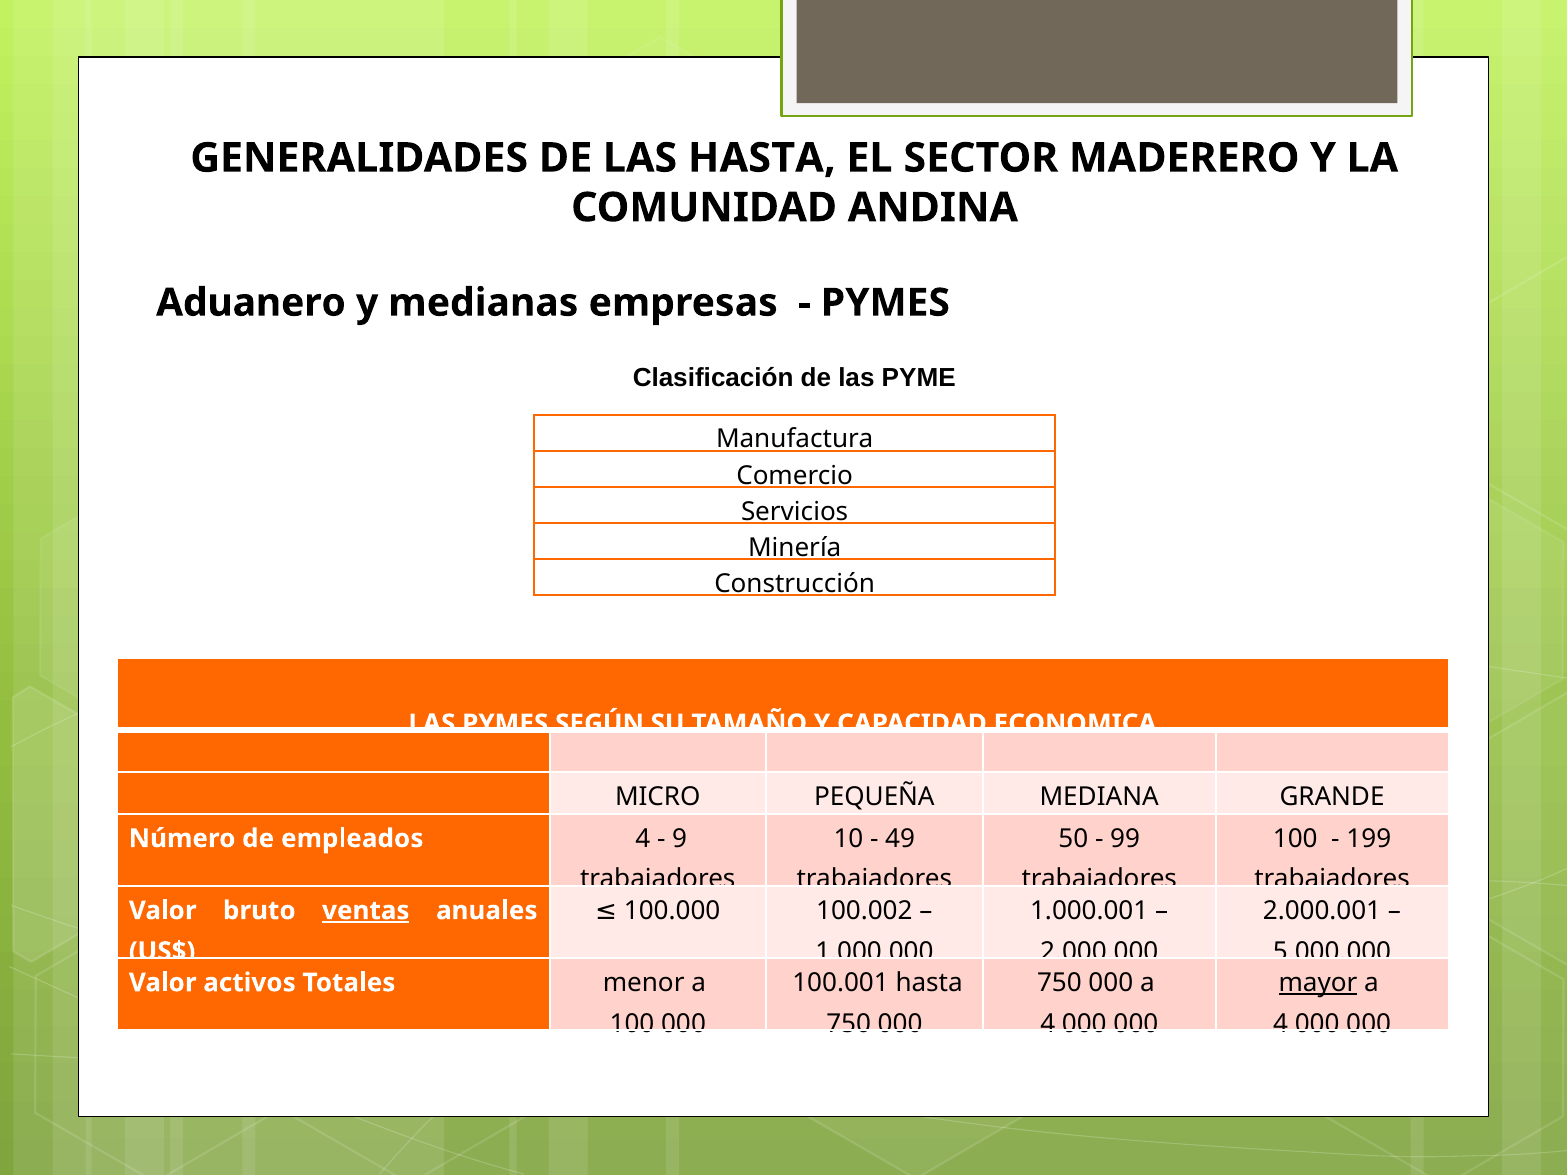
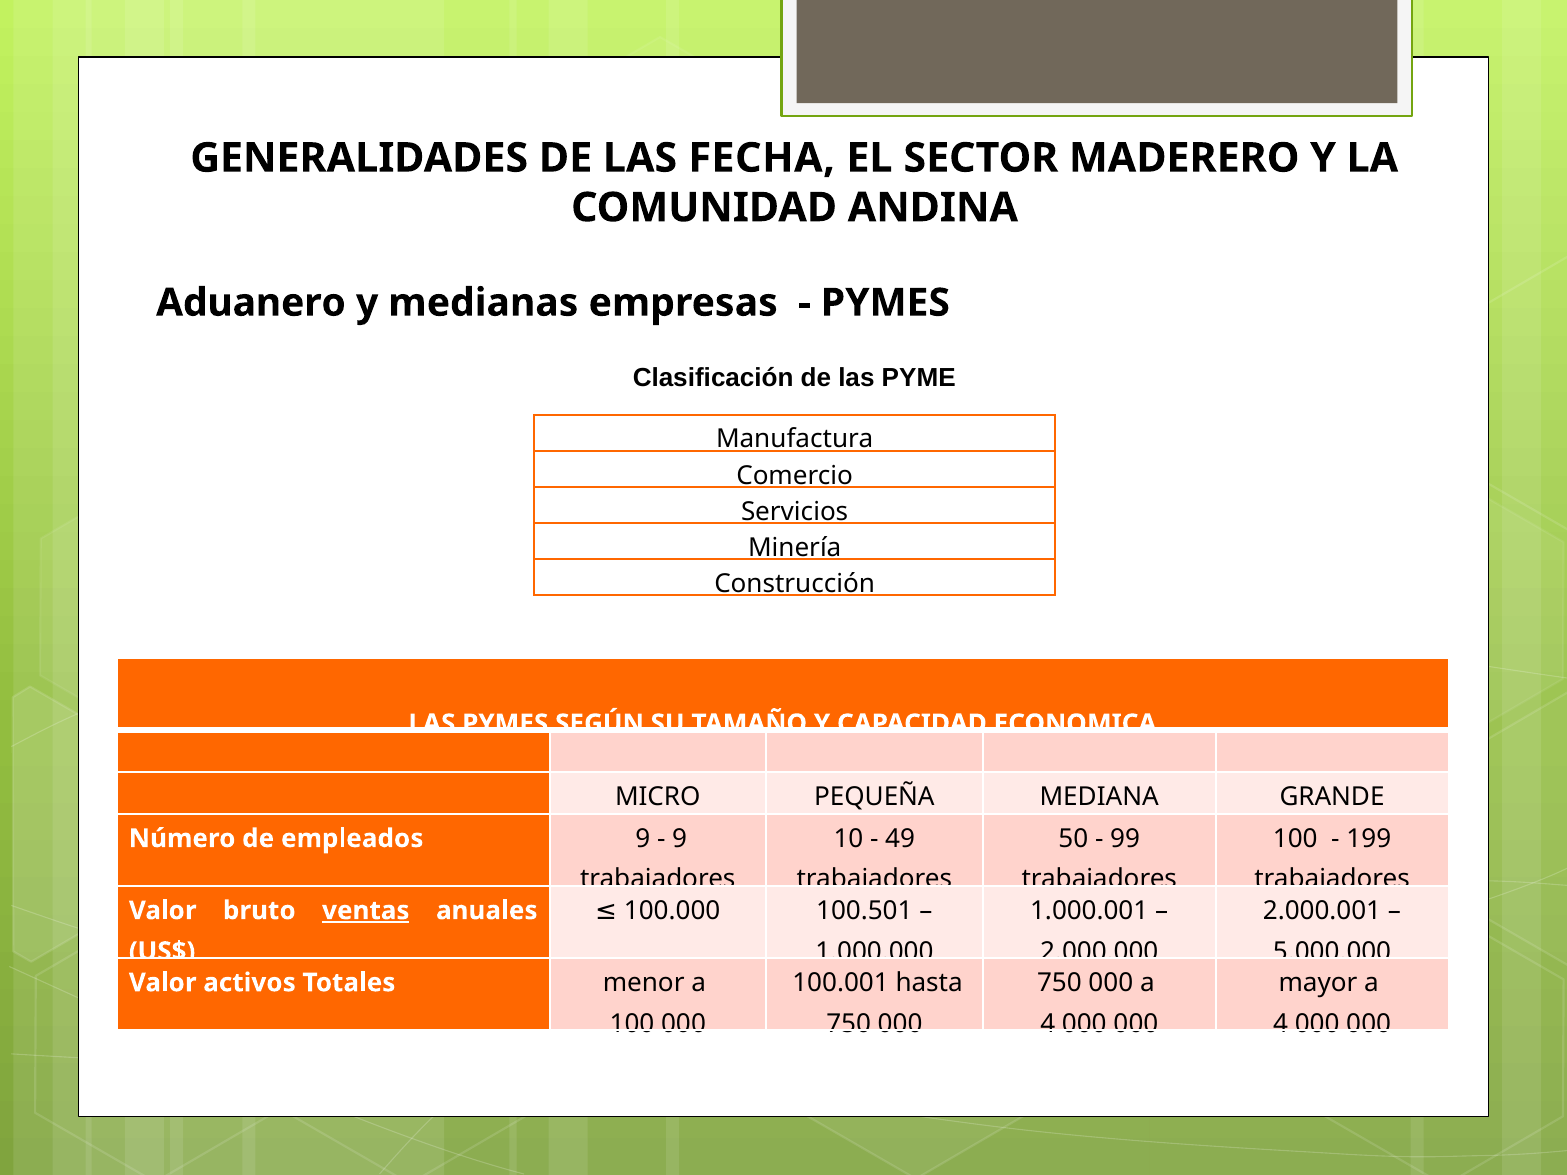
LAS HASTA: HASTA -> FECHA (762, 158)
empleados 4: 4 -> 9 (643, 839)
100.002: 100.002 -> 100.501 (864, 911)
mayor underline: present -> none (1318, 983)
